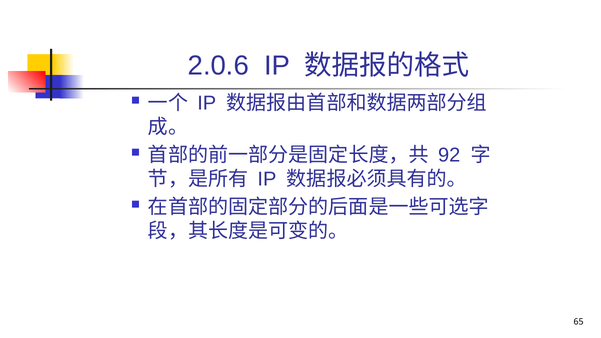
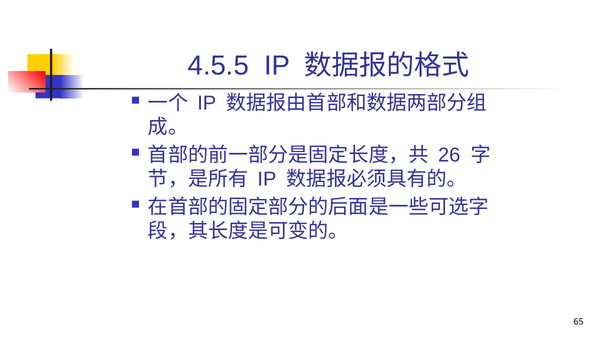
2.0.6: 2.0.6 -> 4.5.5 (218, 66)
92: 92 -> 26 (449, 155)
